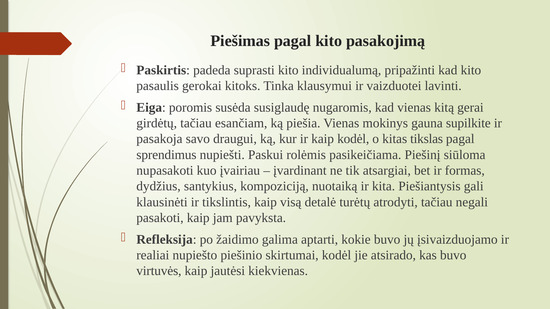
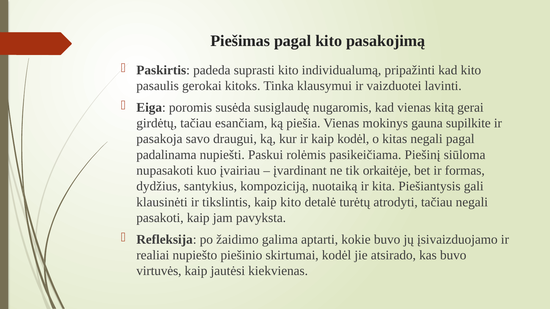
kitas tikslas: tikslas -> negali (427, 139)
sprendimus: sprendimus -> padalinama (166, 155)
atsargiai: atsargiai -> orkaitėje (387, 171)
kaip visą: visą -> kito (291, 202)
